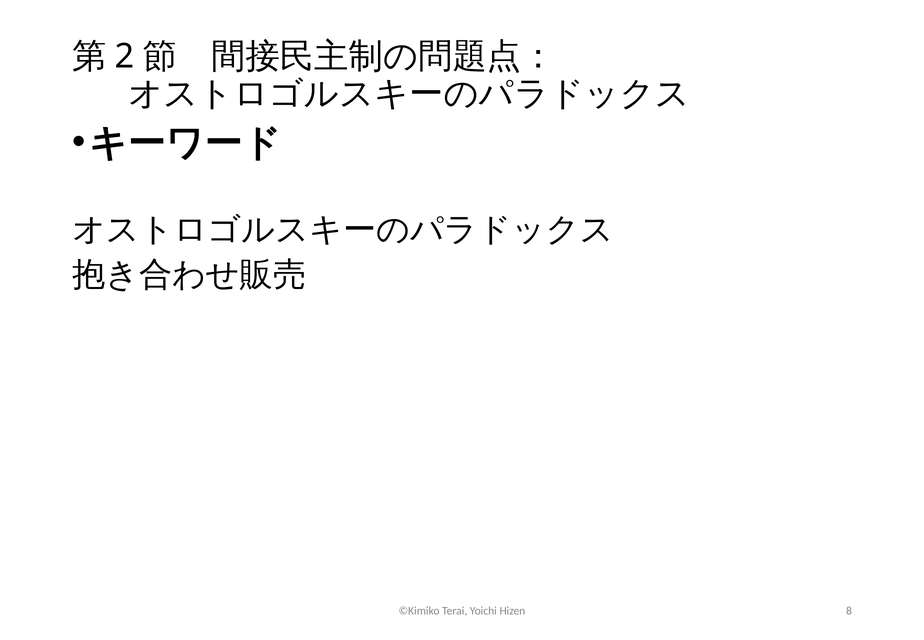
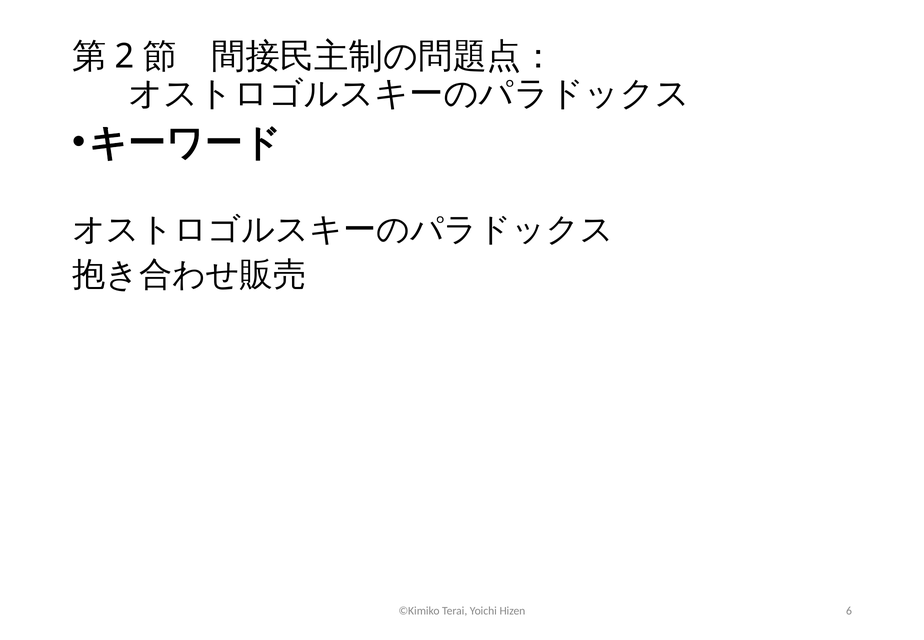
8: 8 -> 6 (849, 611)
